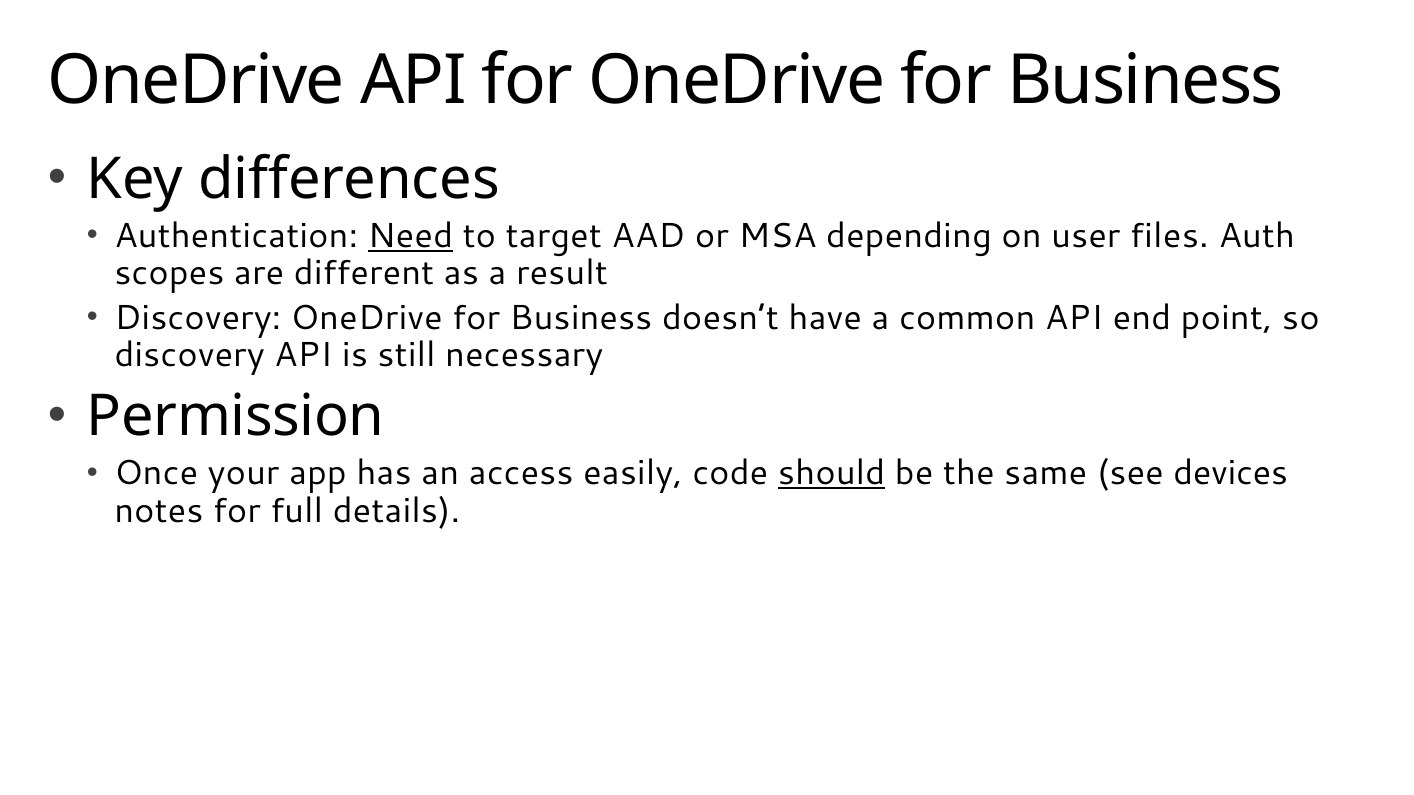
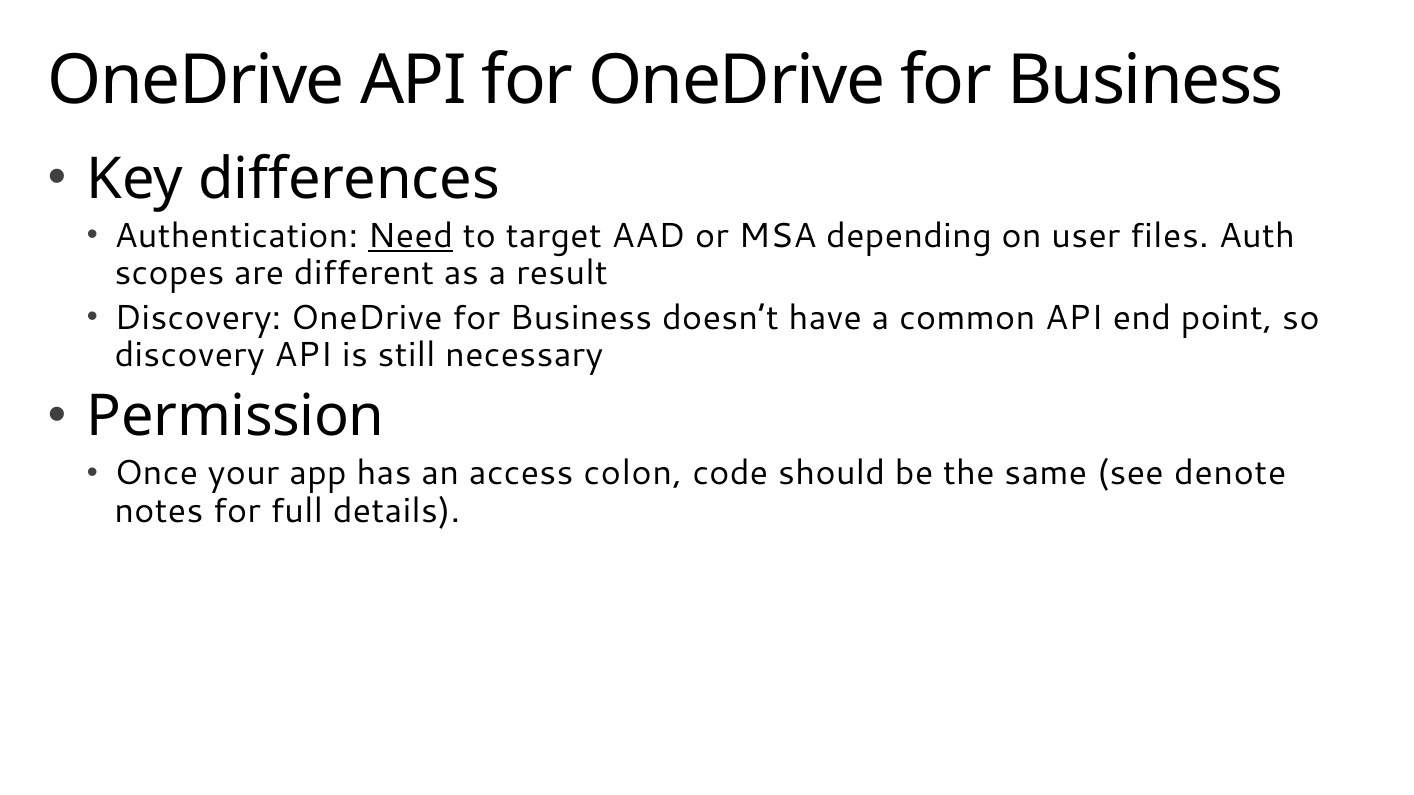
easily: easily -> colon (633, 474)
should underline: present -> none (832, 474)
devices: devices -> denote (1230, 474)
